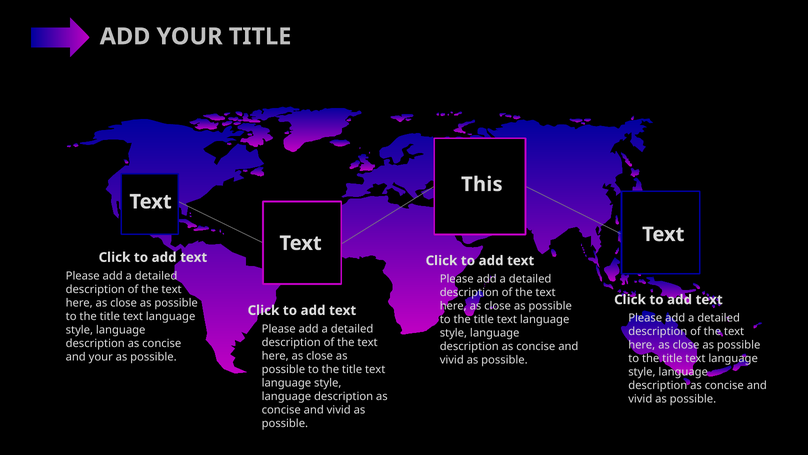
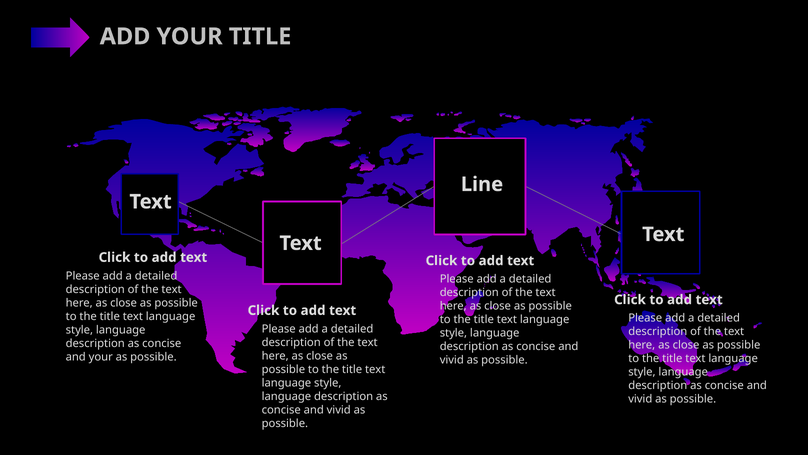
This: This -> Line (482, 184)
